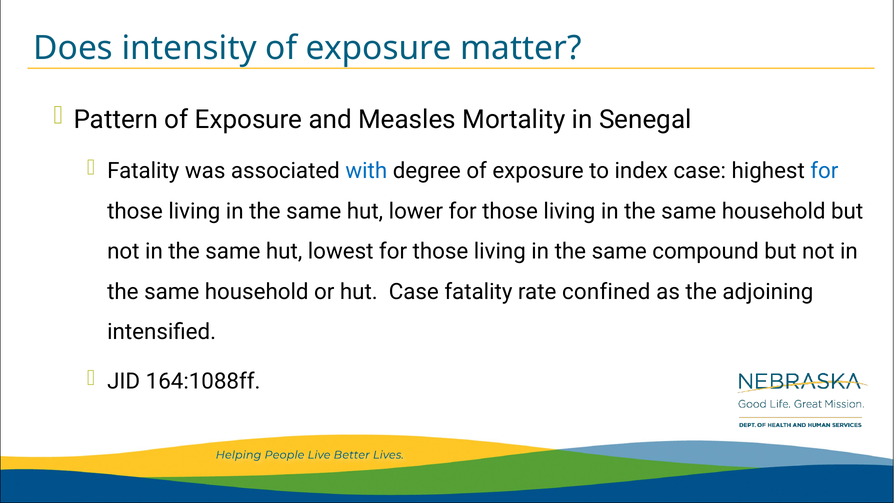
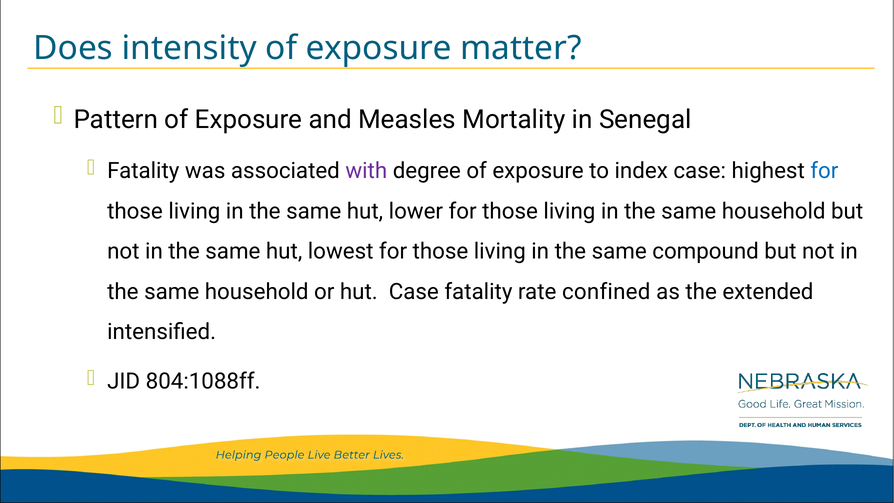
with colour: blue -> purple (366, 171)
adjoining: adjoining -> extended (768, 292)
164:1088ff: 164:1088ff -> 804:1088ff (203, 381)
